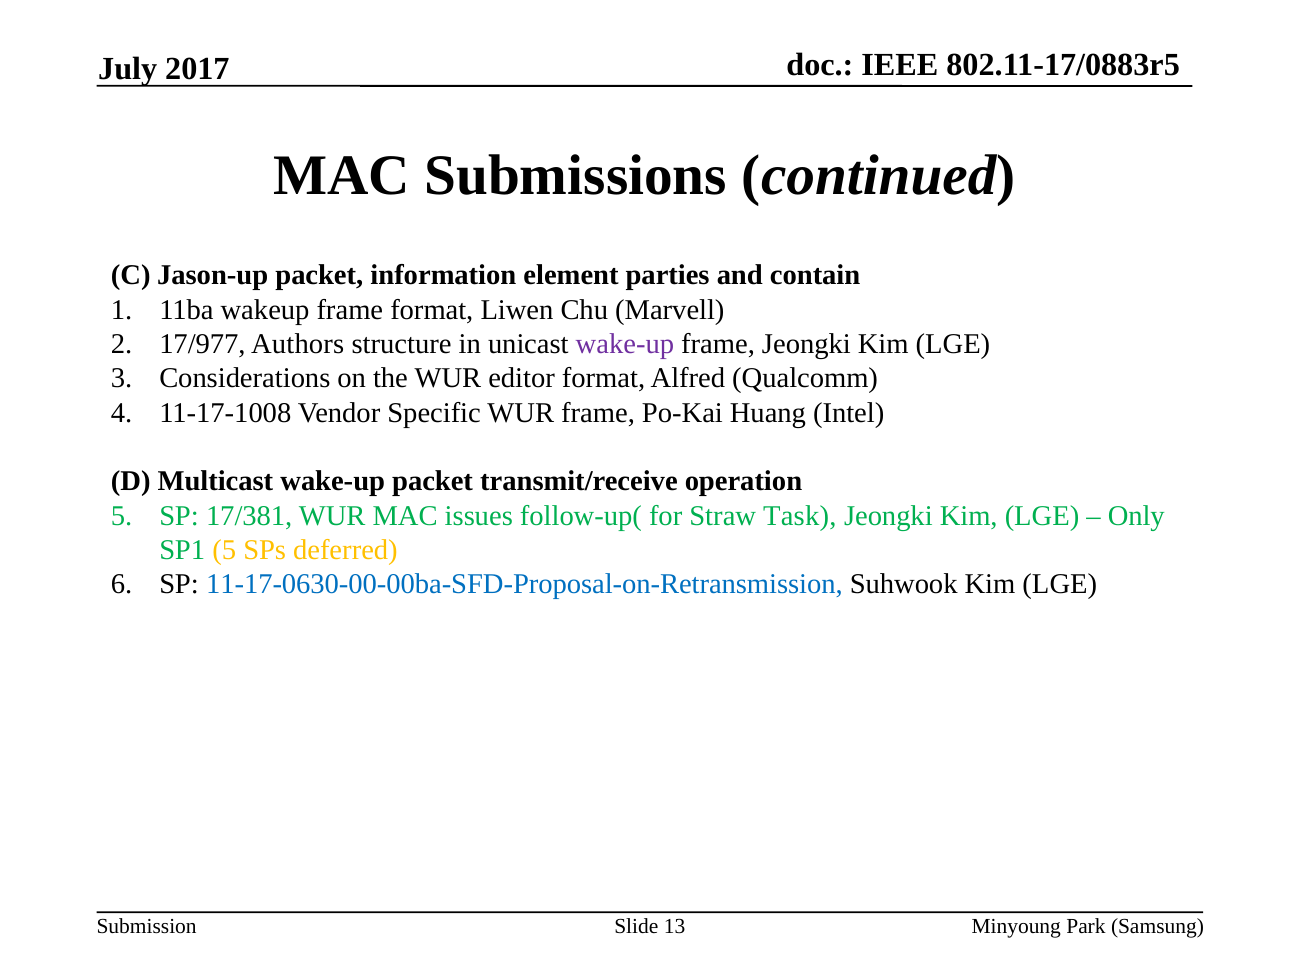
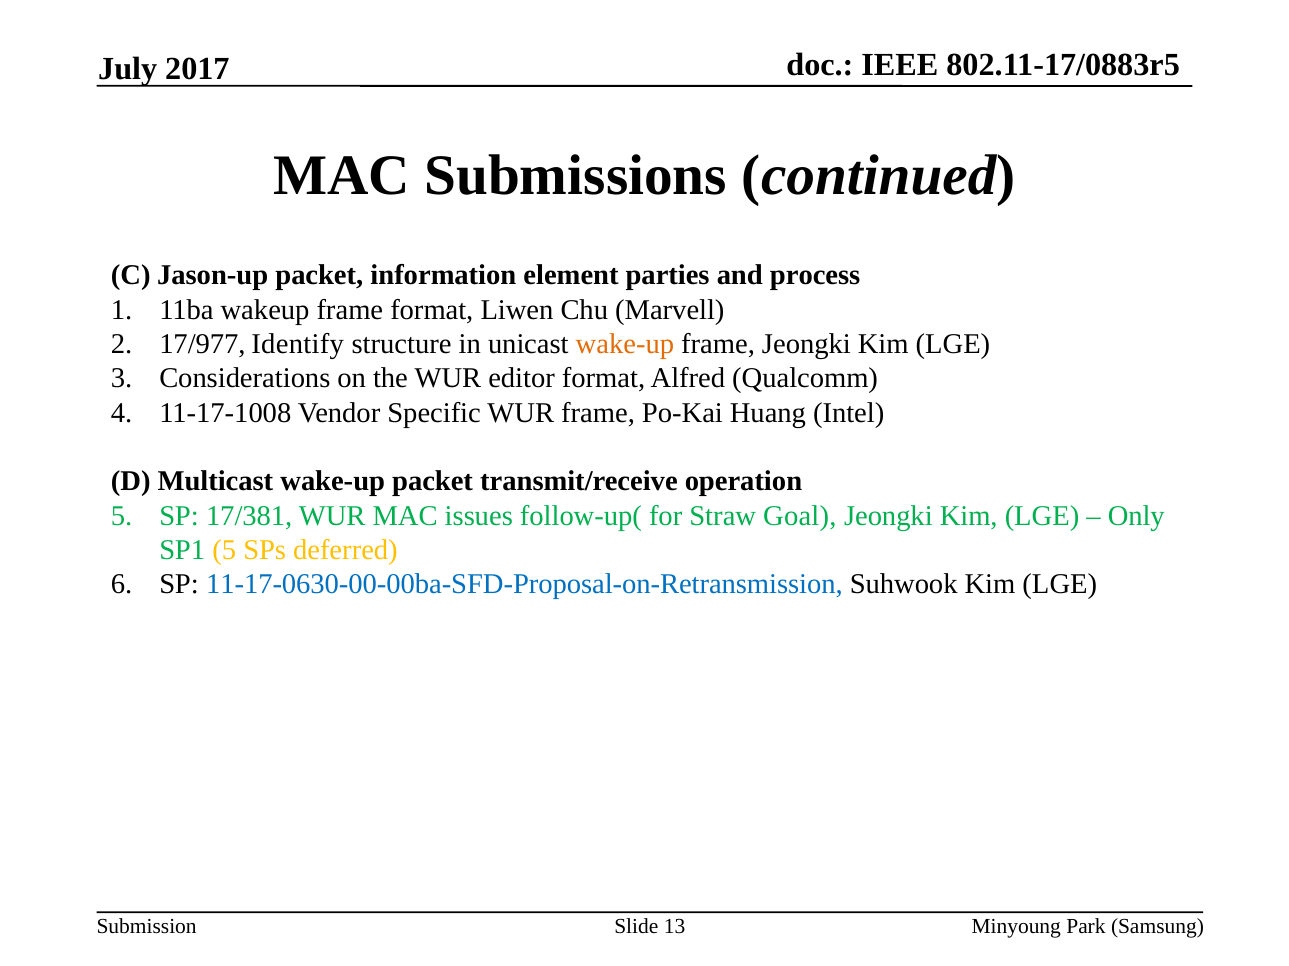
contain: contain -> process (815, 276)
Authors: Authors -> Identify (298, 344)
wake-up colour: purple -> orange (625, 344)
Task: Task -> Goal (800, 516)
